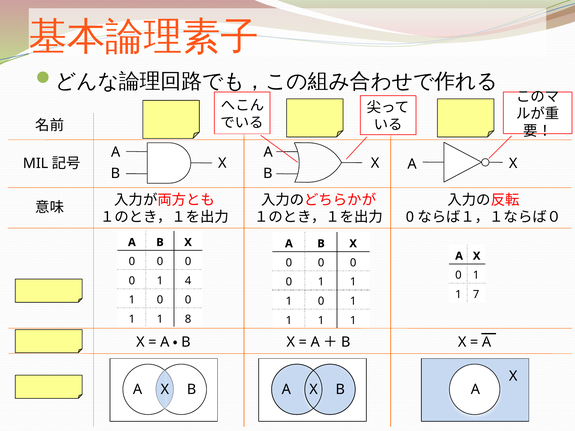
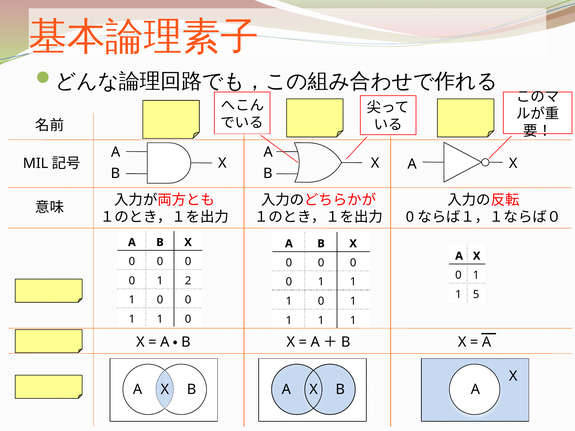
4: 4 -> 2 (188, 281)
7: 7 -> 5 (476, 295)
8: 8 -> 0 (188, 319)
